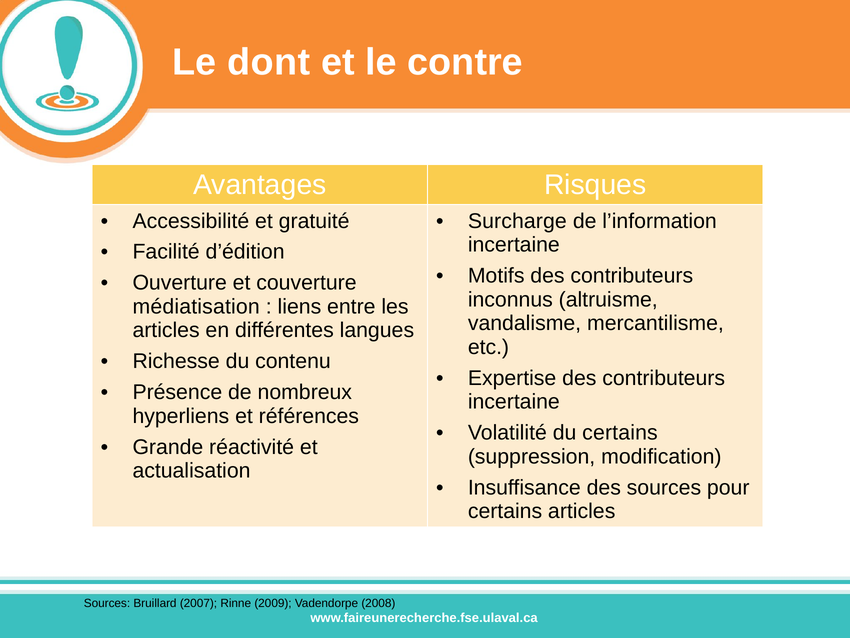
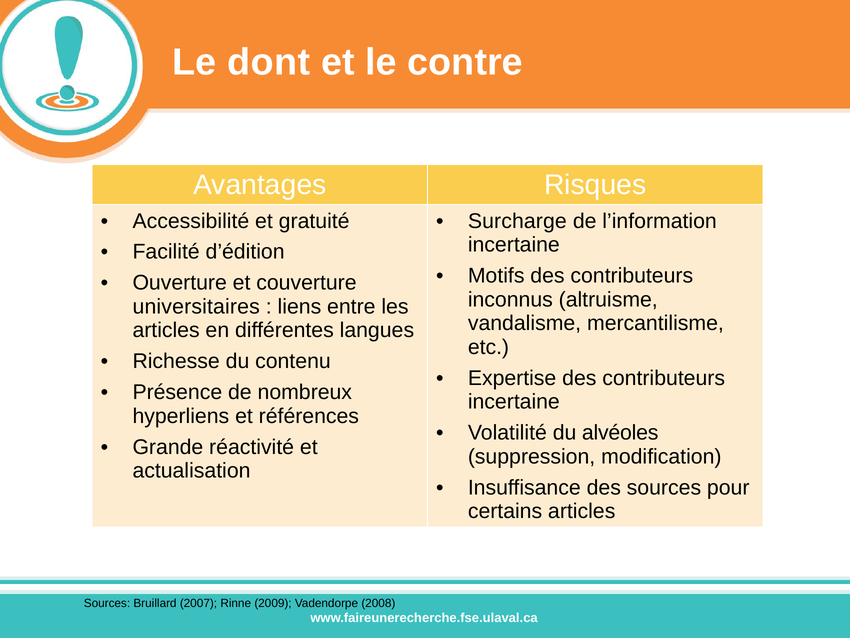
médiatisation: médiatisation -> universitaires (196, 306)
du certains: certains -> alvéoles (620, 432)
